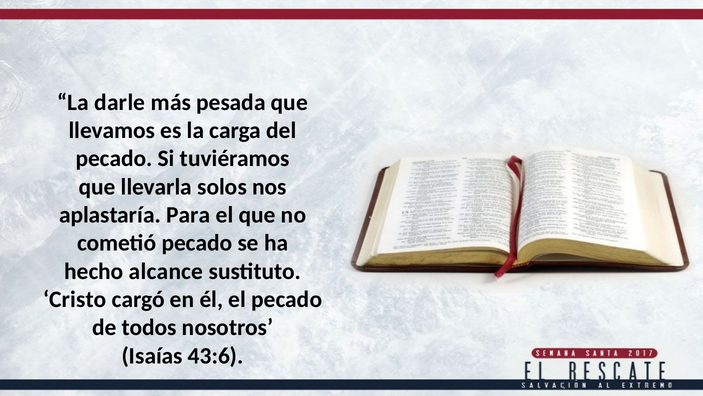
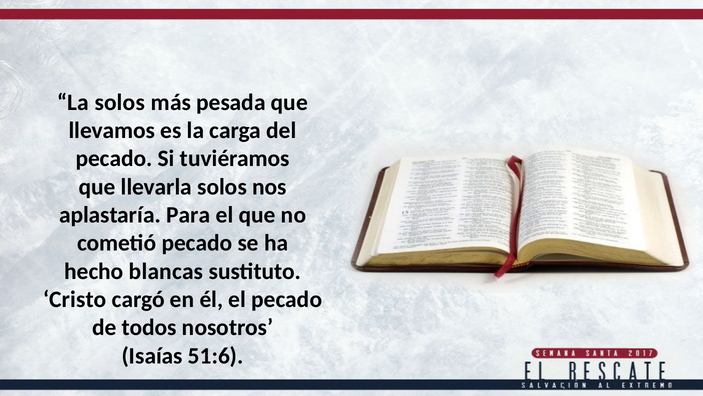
La darle: darle -> solos (120, 102)
alcance: alcance -> blancas (166, 271)
43:6: 43:6 -> 51:6 (216, 355)
